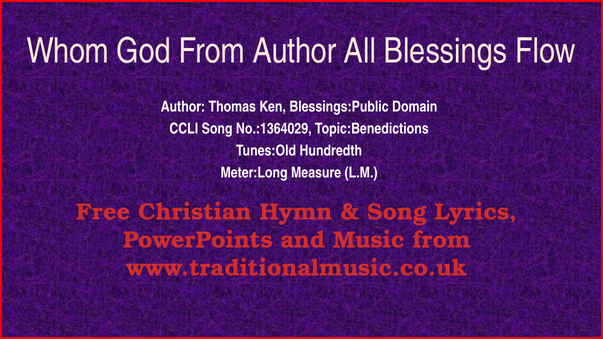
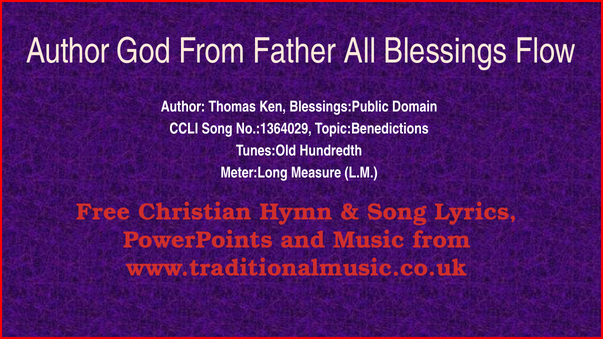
Whom: Whom -> Author (68, 51)
From Author: Author -> Father (294, 51)
